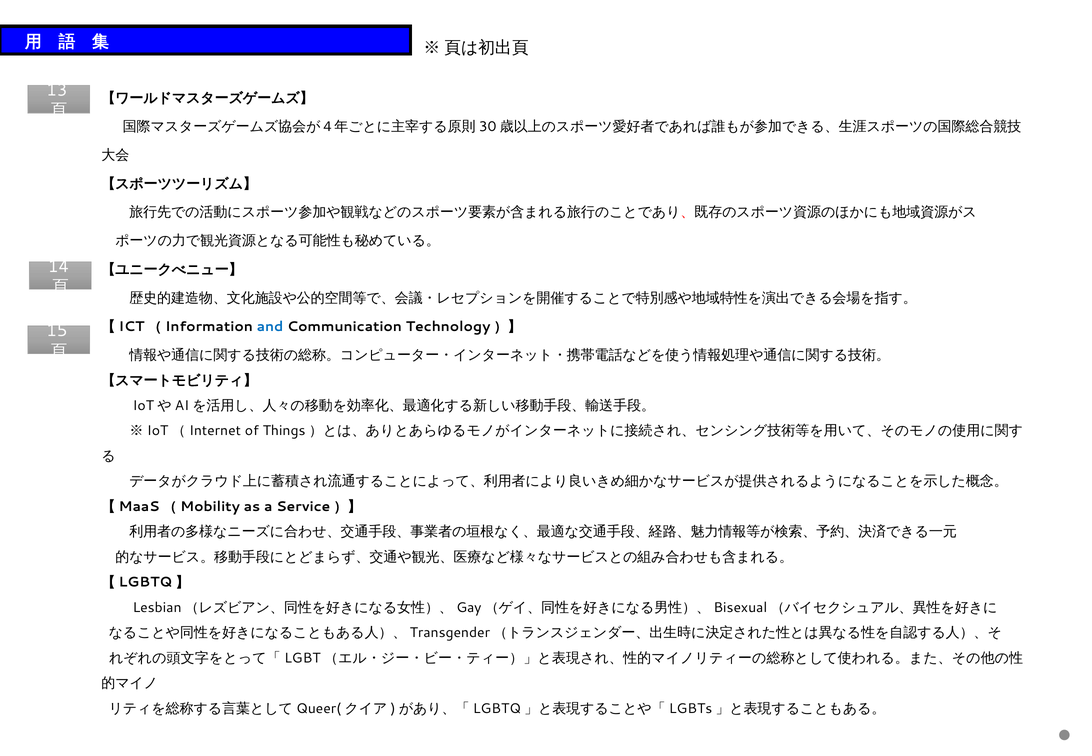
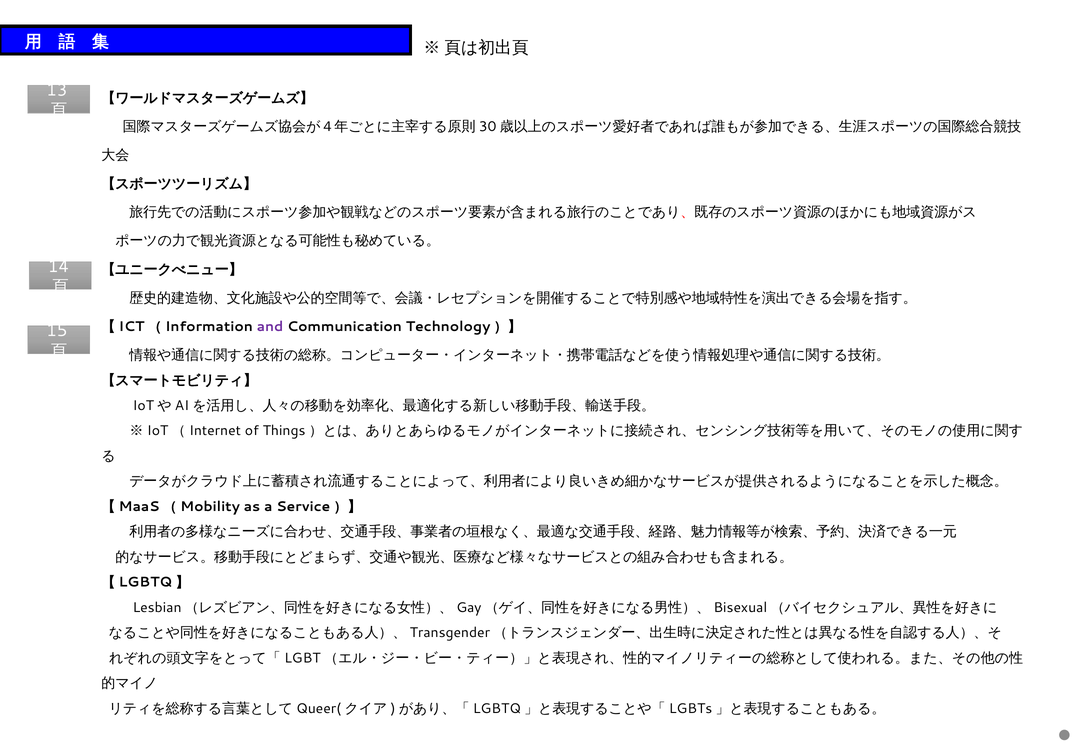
and colour: blue -> purple (270, 326)
